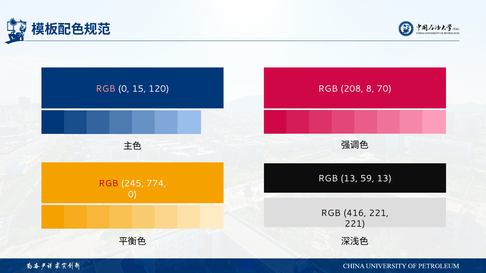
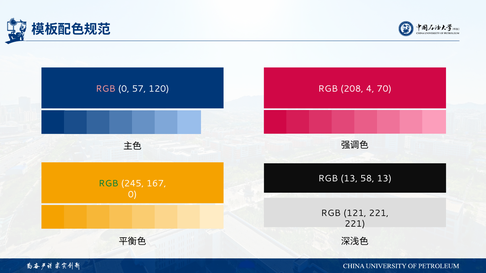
15: 15 -> 57 (139, 89)
8: 8 -> 4 (370, 89)
59: 59 -> 58 (367, 179)
RGB colour: red -> green (108, 184)
774: 774 -> 167 (156, 184)
416: 416 -> 121 (355, 213)
